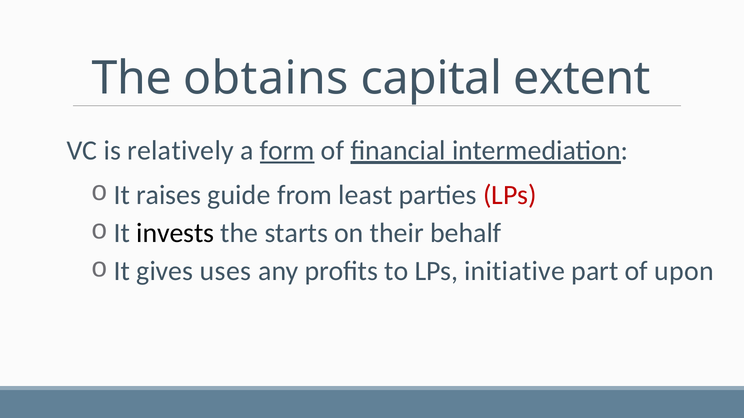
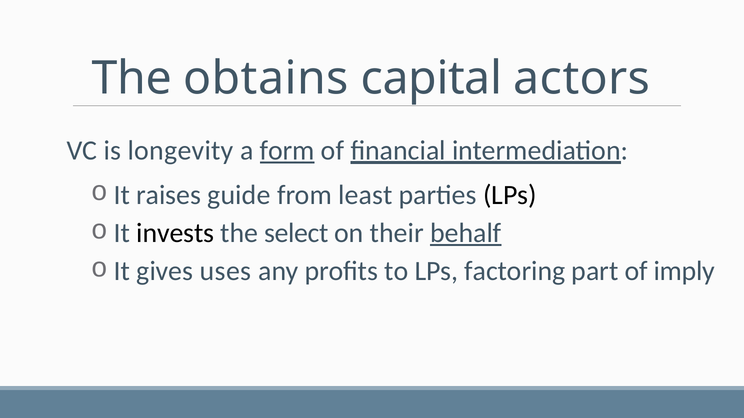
extent: extent -> actors (582, 78)
relatively: relatively -> longevity (181, 151)
LPs colour: red -> black (510, 195)
starts: starts -> select (296, 233)
behalf underline: none -> present (466, 233)
initiative: initiative -> factoring (515, 271)
upon: upon -> imply (684, 271)
